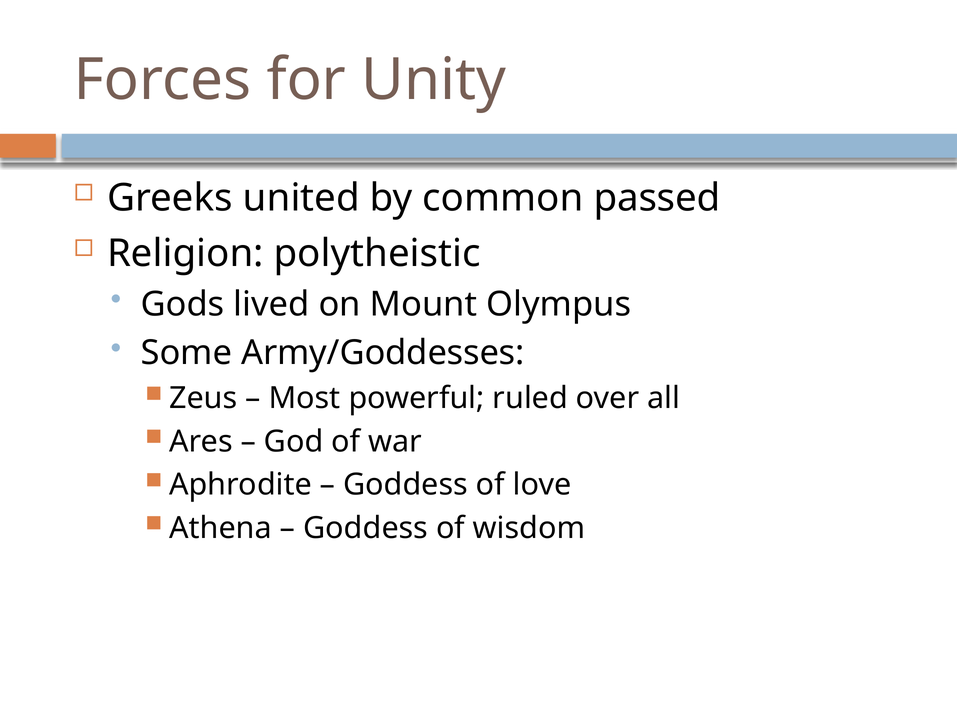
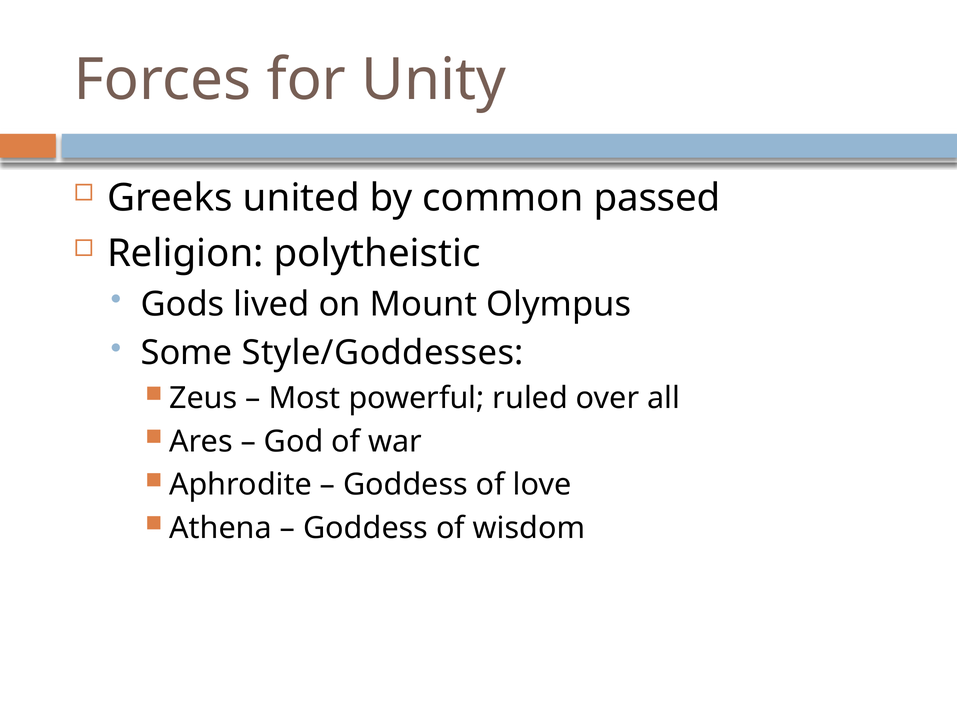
Army/Goddesses: Army/Goddesses -> Style/Goddesses (383, 353)
